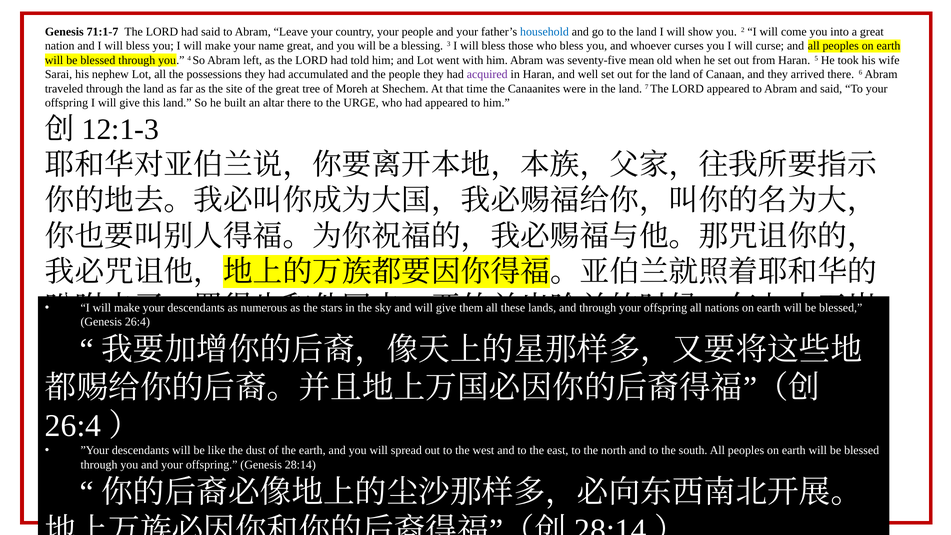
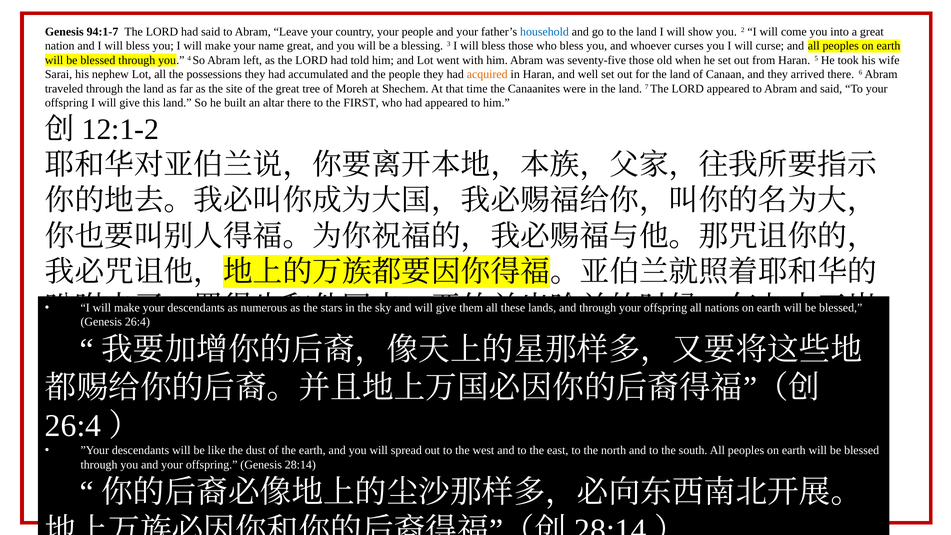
71:1-7: 71:1-7 -> 94:1-7 (102, 32)
seventy-five mean: mean -> those (642, 60)
acquired colour: purple -> orange (487, 74)
URGE: URGE -> FIRST (361, 103)
12:1-3: 12:1-3 -> 12:1-2 (120, 129)
